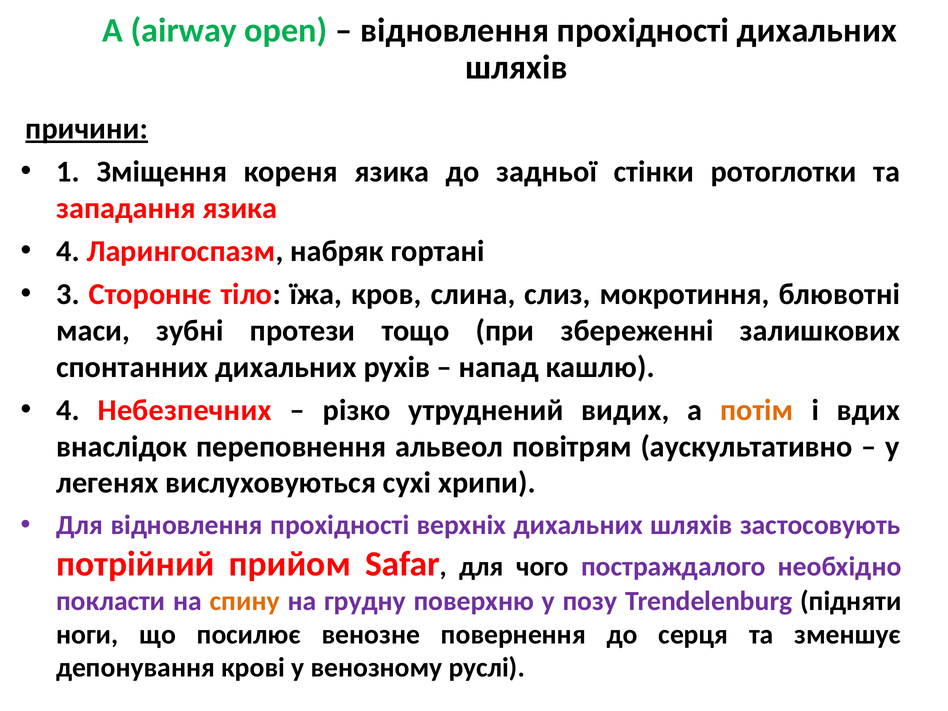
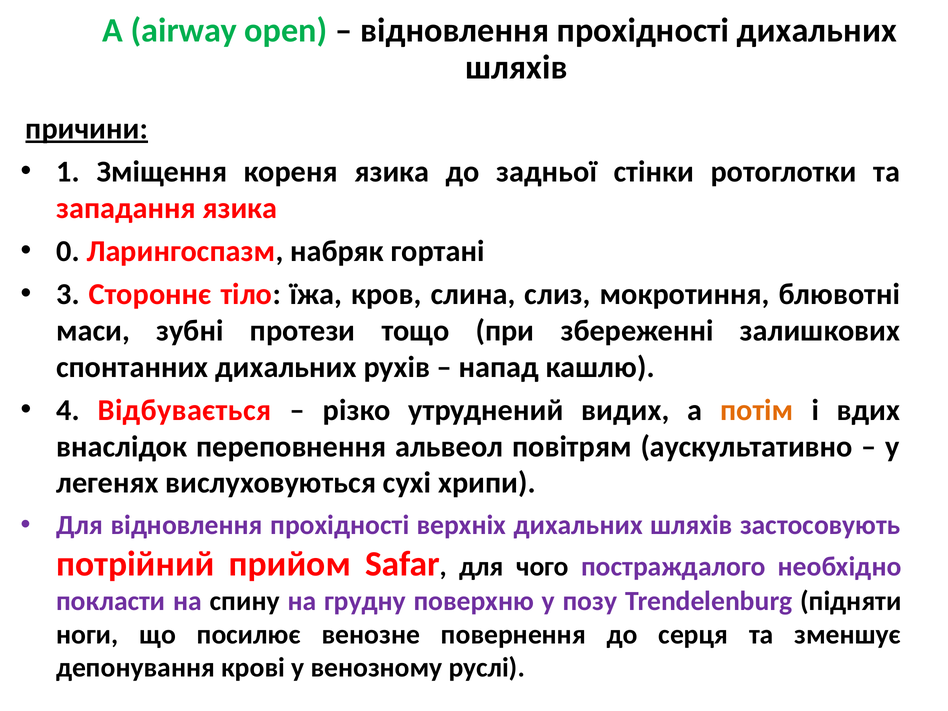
4: 4 -> 0 (68, 251)
Небезпечних: Небезпечних -> Відбувається (185, 410)
спину colour: orange -> black (245, 601)
